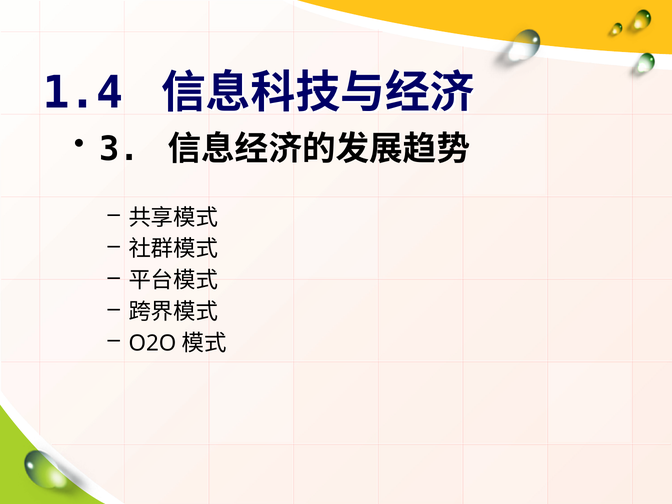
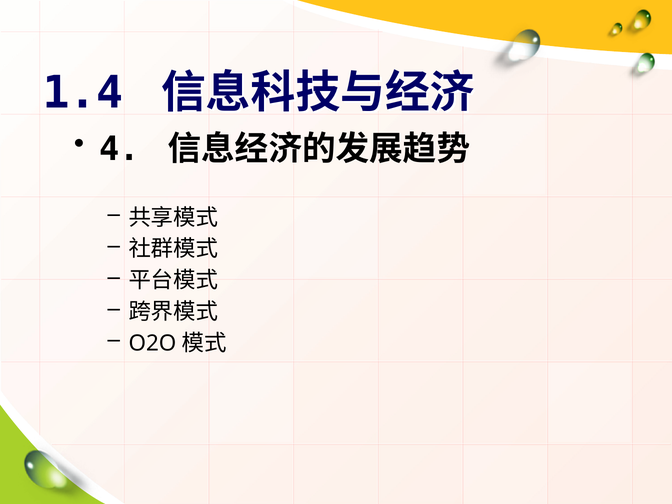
3: 3 -> 4 (119, 149)
